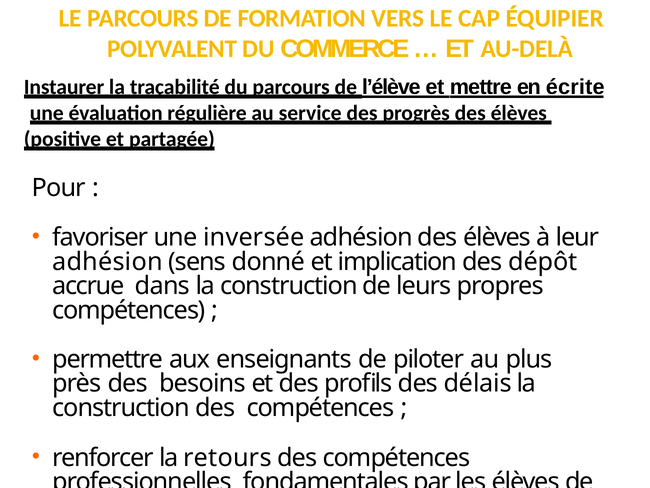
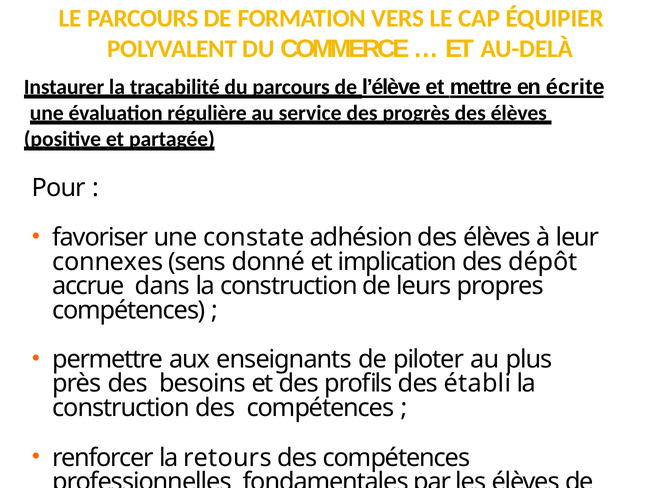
inversée: inversée -> constate (254, 237)
adhésion: adhésion -> connexes (108, 261)
délais: délais -> établi (477, 383)
